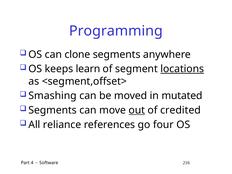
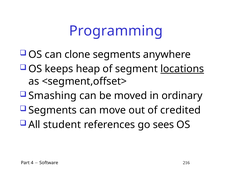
learn: learn -> heap (88, 69)
mutated: mutated -> ordinary (182, 96)
out underline: present -> none (137, 110)
reliance: reliance -> student (62, 125)
four: four -> sees (163, 125)
